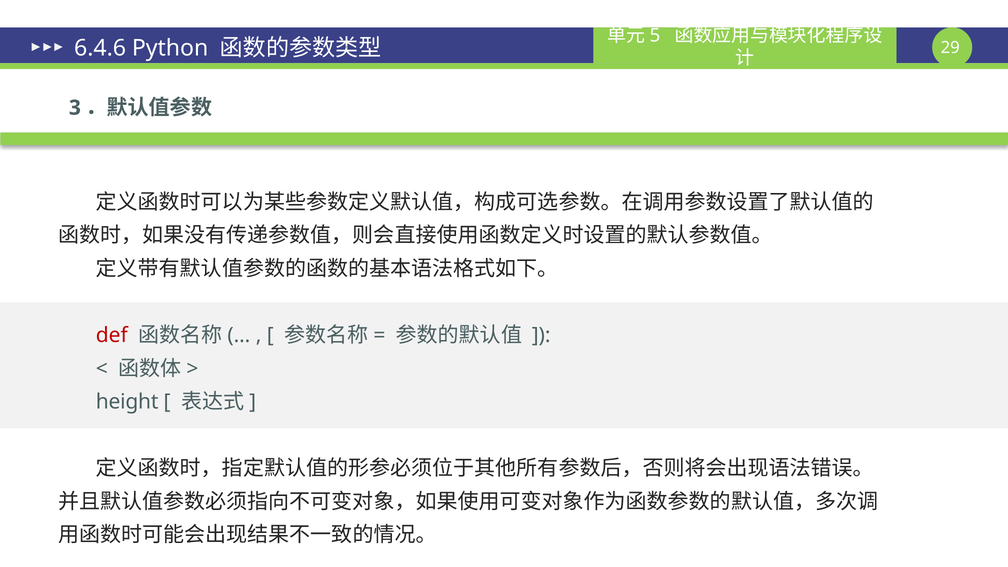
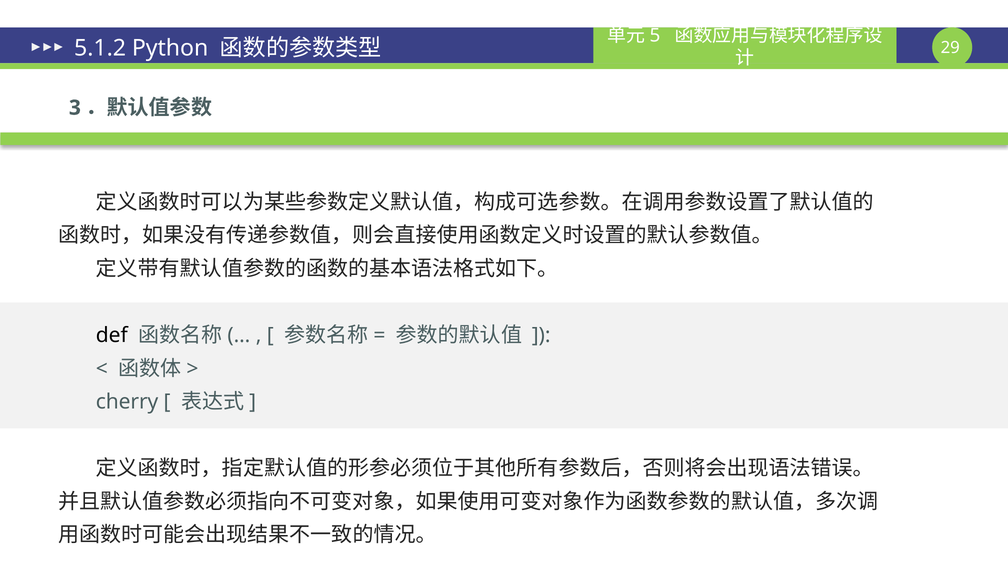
6.4.6: 6.4.6 -> 5.1.2 (100, 48)
def colour: red -> black (112, 335)
height: height -> cherry (127, 402)
